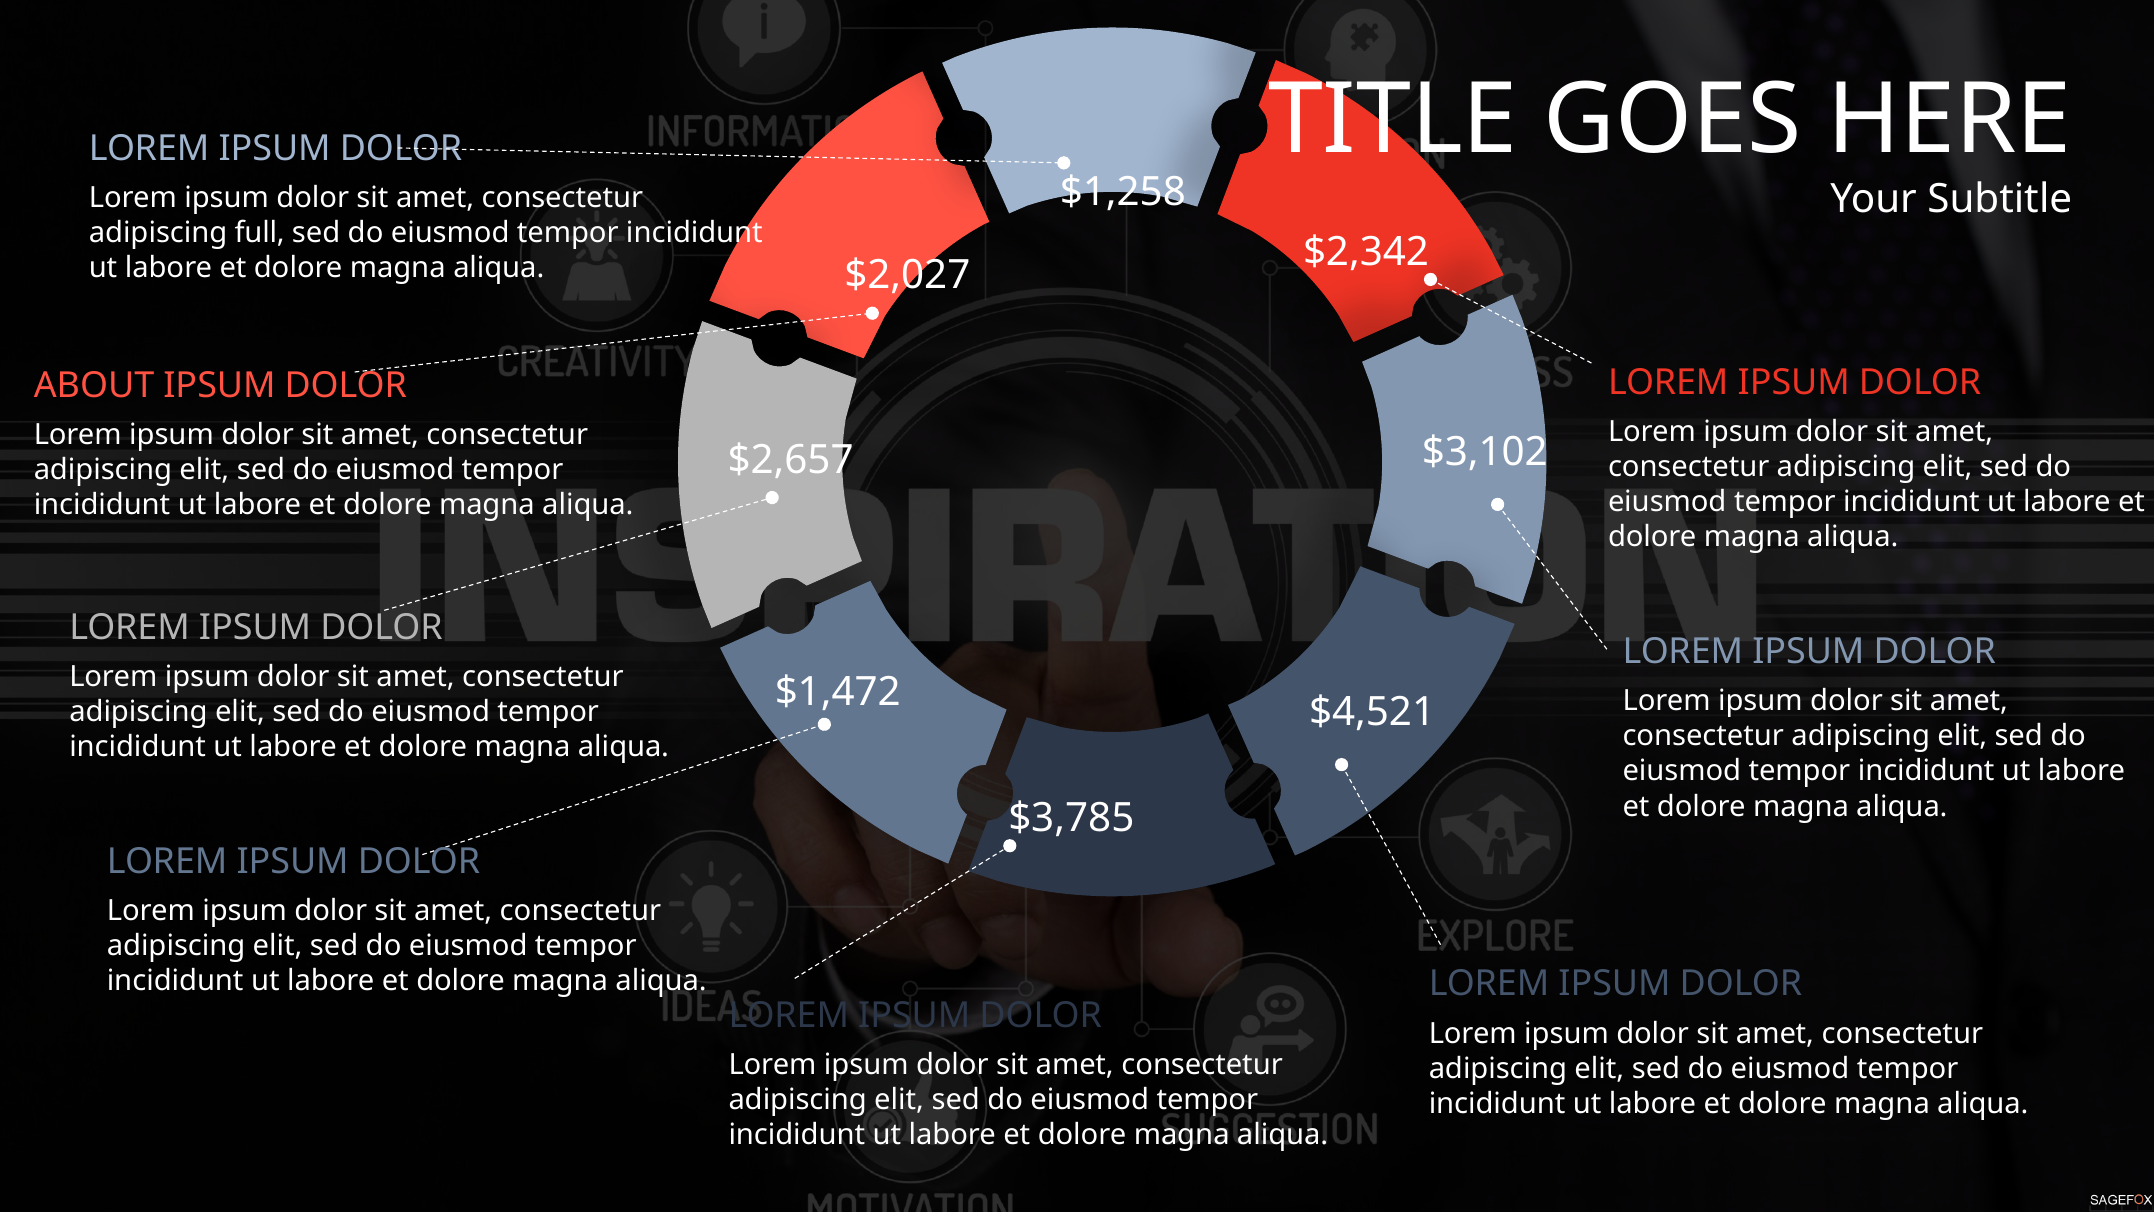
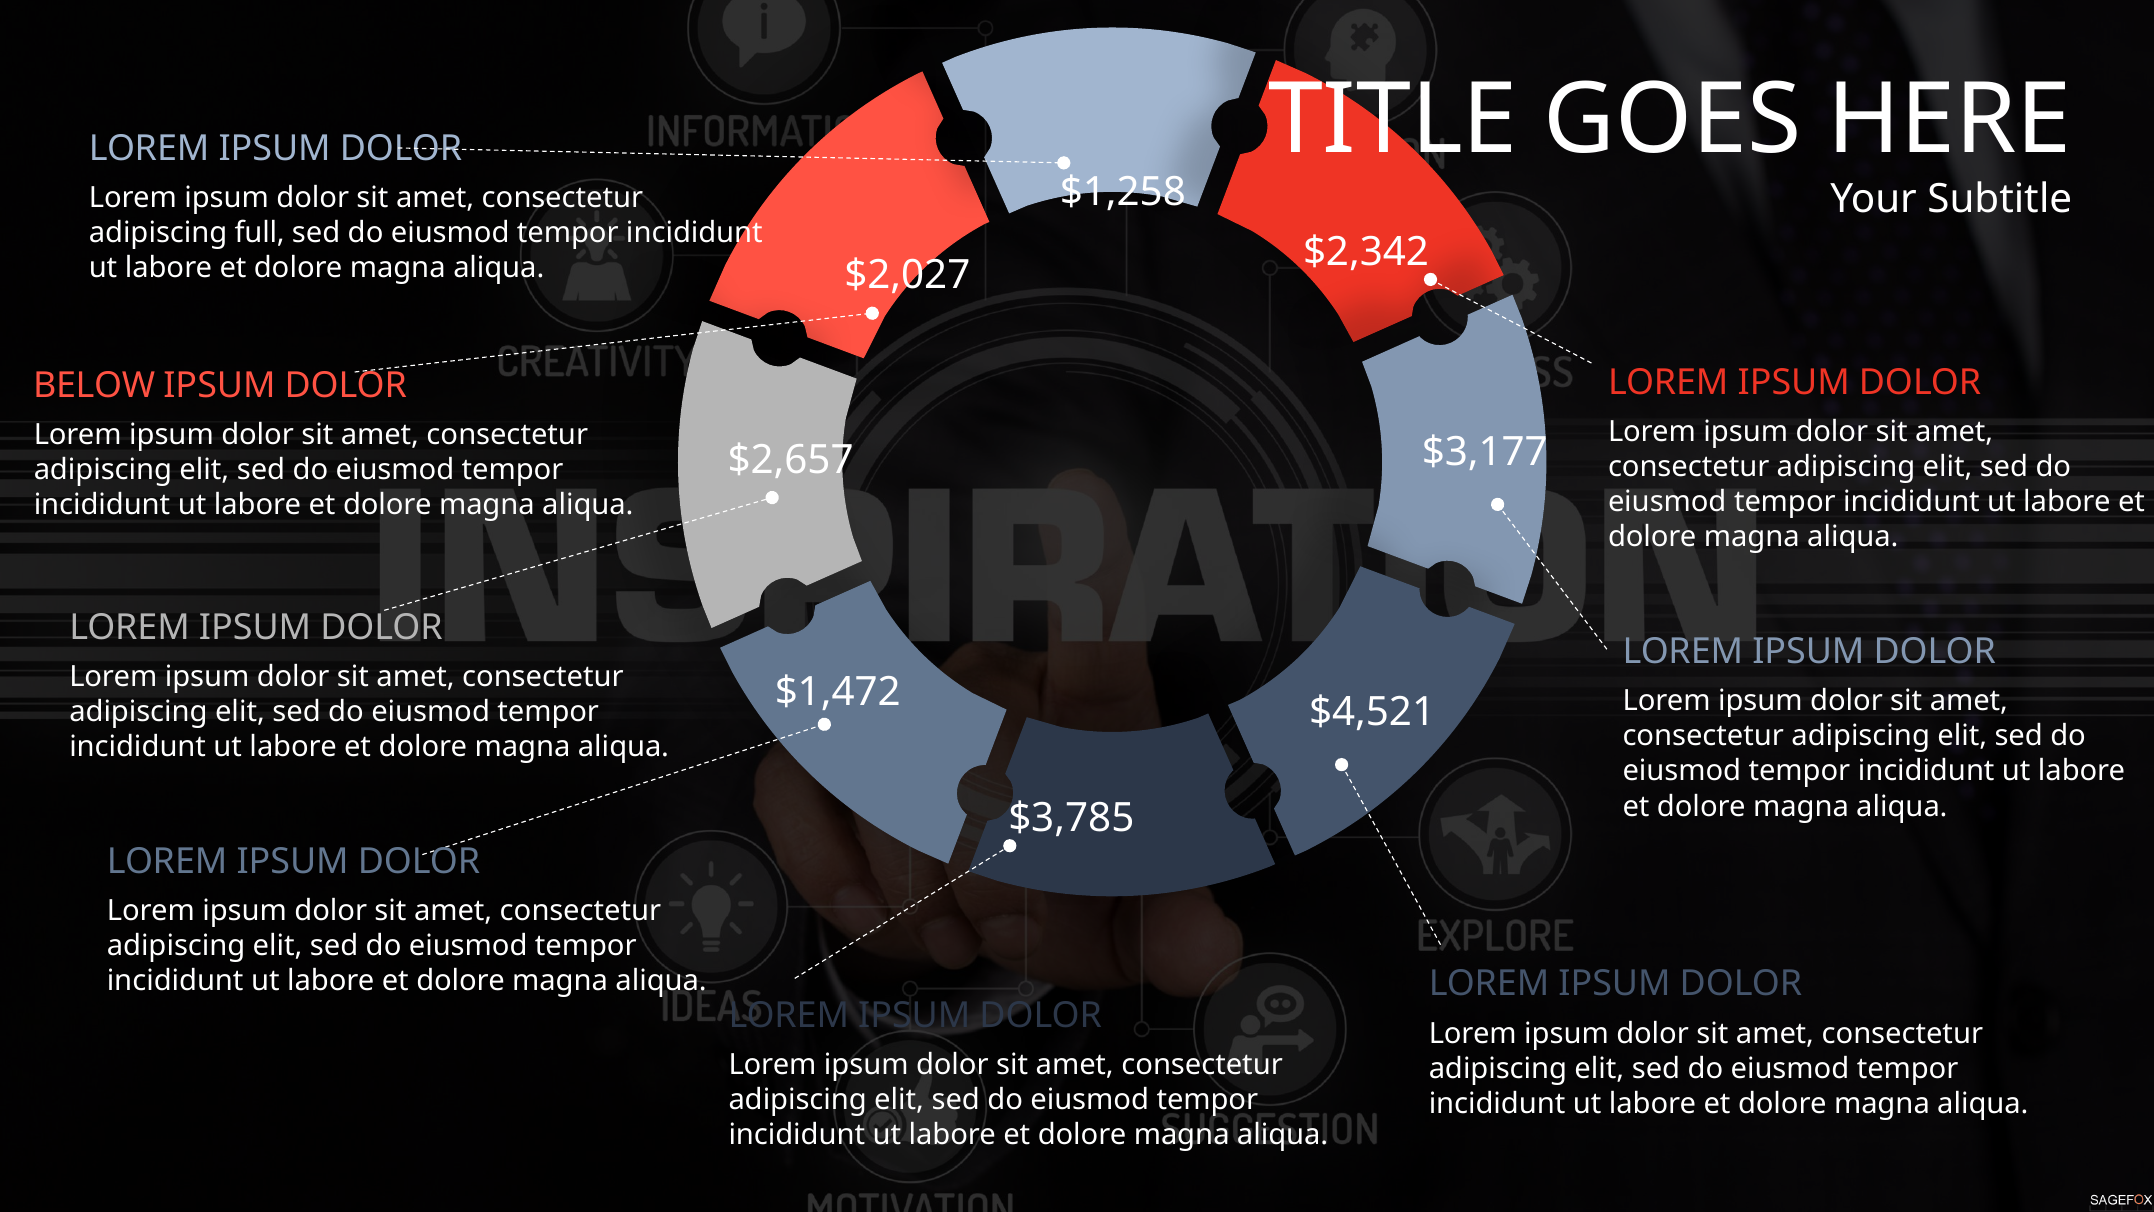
ABOUT: ABOUT -> BELOW (94, 385)
$3,102: $3,102 -> $3,177 (1485, 452)
